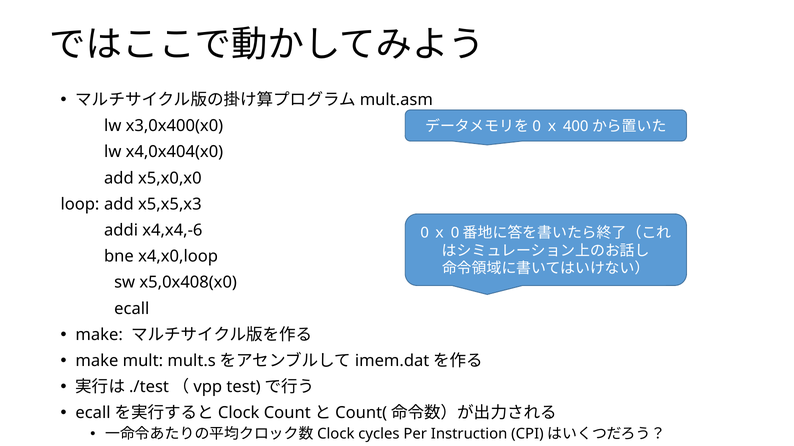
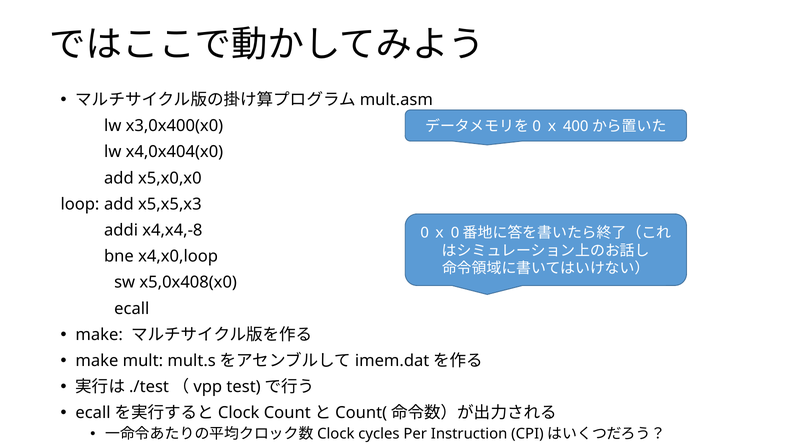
x4,x4,-6: x4,x4,-6 -> x4,x4,-8 (172, 231)
